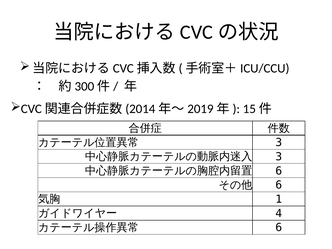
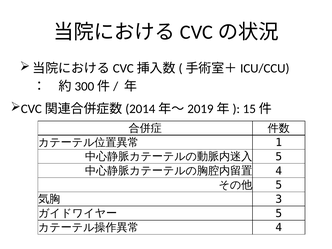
3: 3 -> 1 (279, 143)
3: 3 -> 5 (279, 157)
6: 6 -> 4 (279, 171)
6: 6 -> 5 (279, 185)
1: 1 -> 3 (279, 199)
4: 4 -> 5 (279, 213)
6: 6 -> 4 (279, 228)
